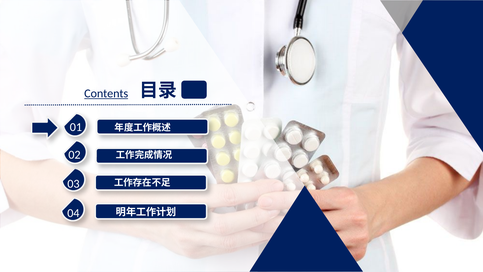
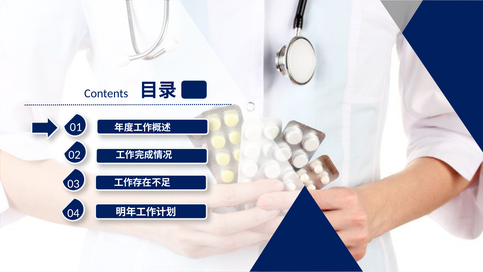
Contents underline: present -> none (106, 93)
